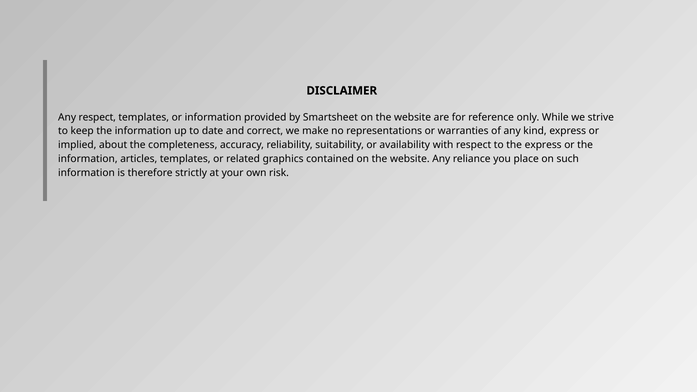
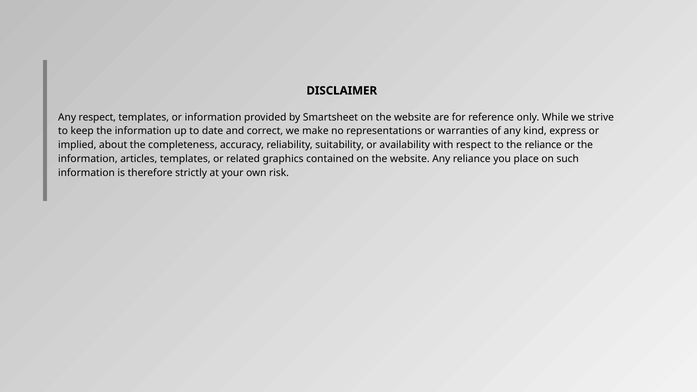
the express: express -> reliance (543, 145)
